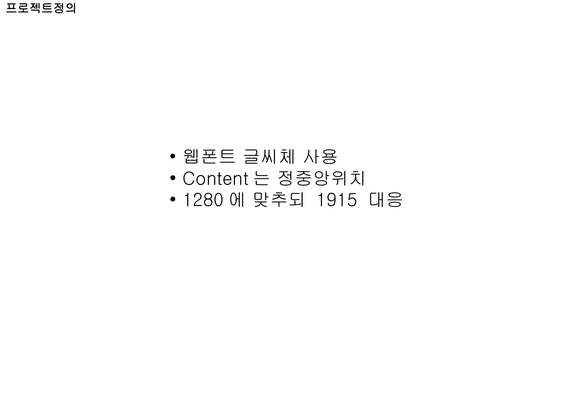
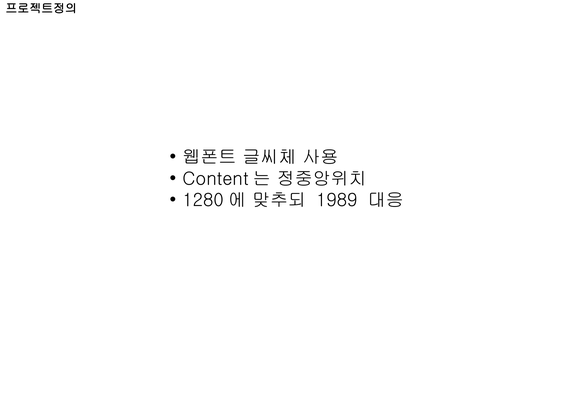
1915: 1915 -> 1989 (337, 201)
